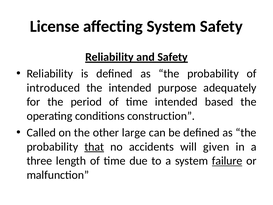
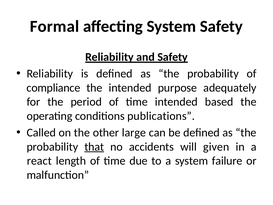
License: License -> Formal (54, 26)
introduced: introduced -> compliance (53, 88)
construction: construction -> publications (161, 116)
three: three -> react (39, 161)
failure underline: present -> none (227, 161)
